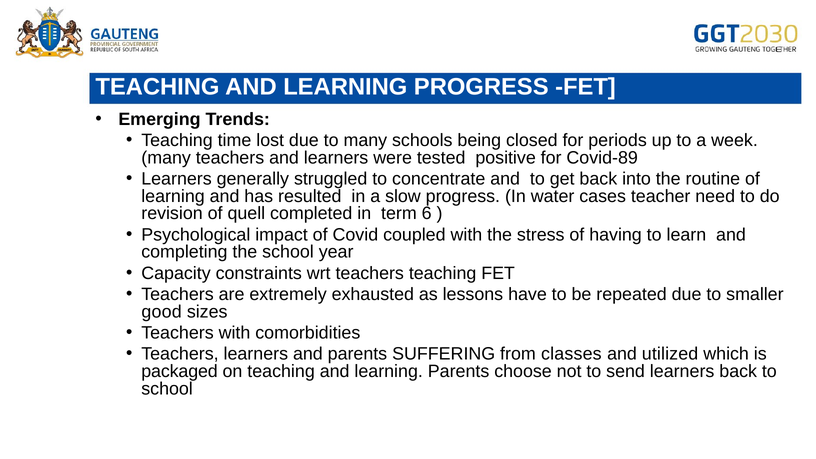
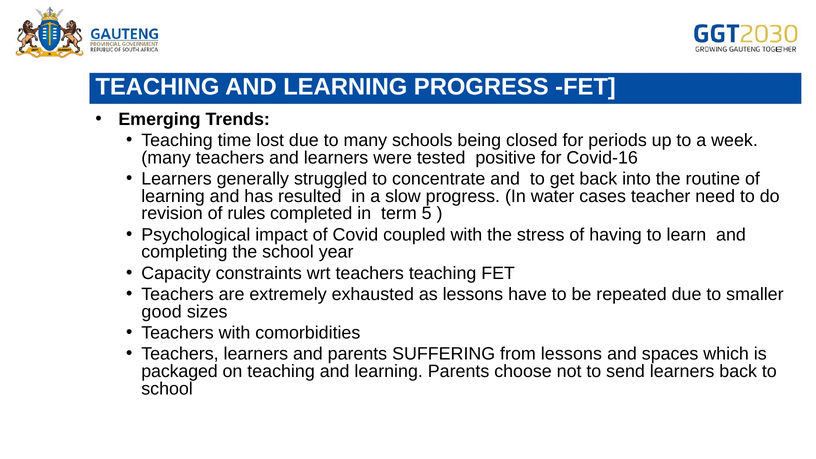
Covid-89: Covid-89 -> Covid-16 (602, 158)
quell: quell -> rules (246, 214)
6: 6 -> 5 (427, 214)
from classes: classes -> lessons (571, 354)
utilized: utilized -> spaces (670, 354)
